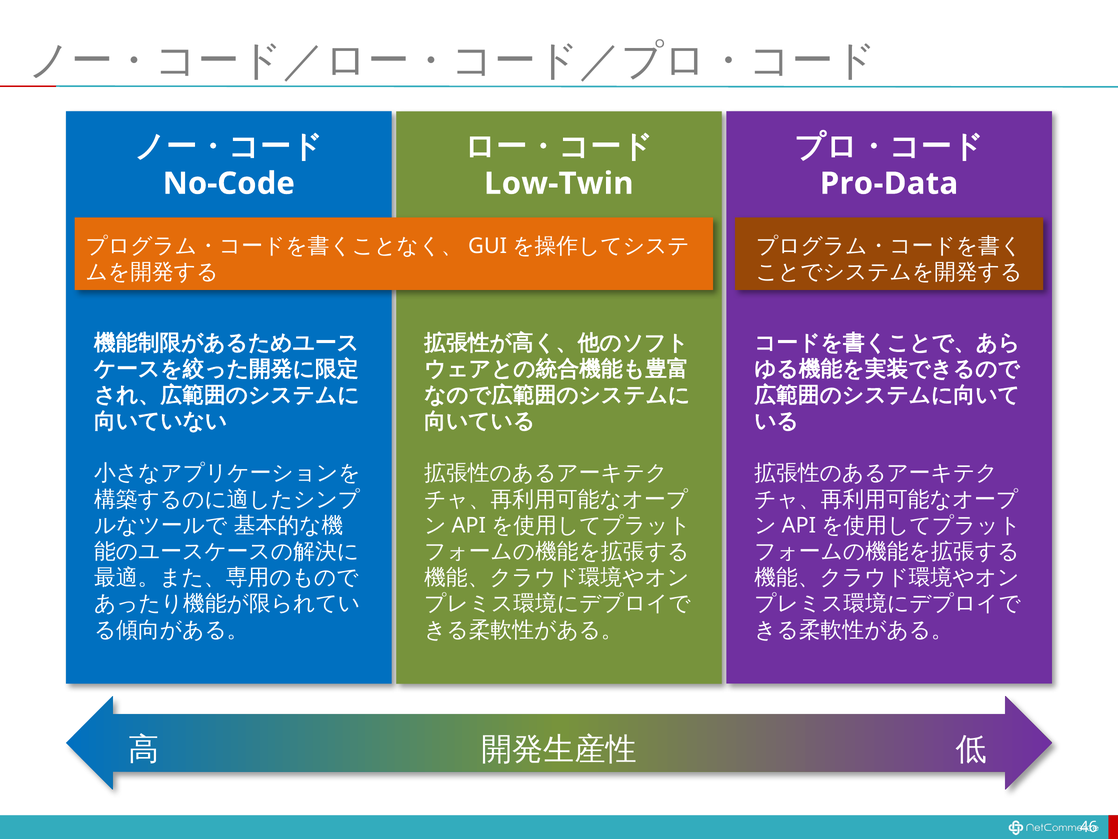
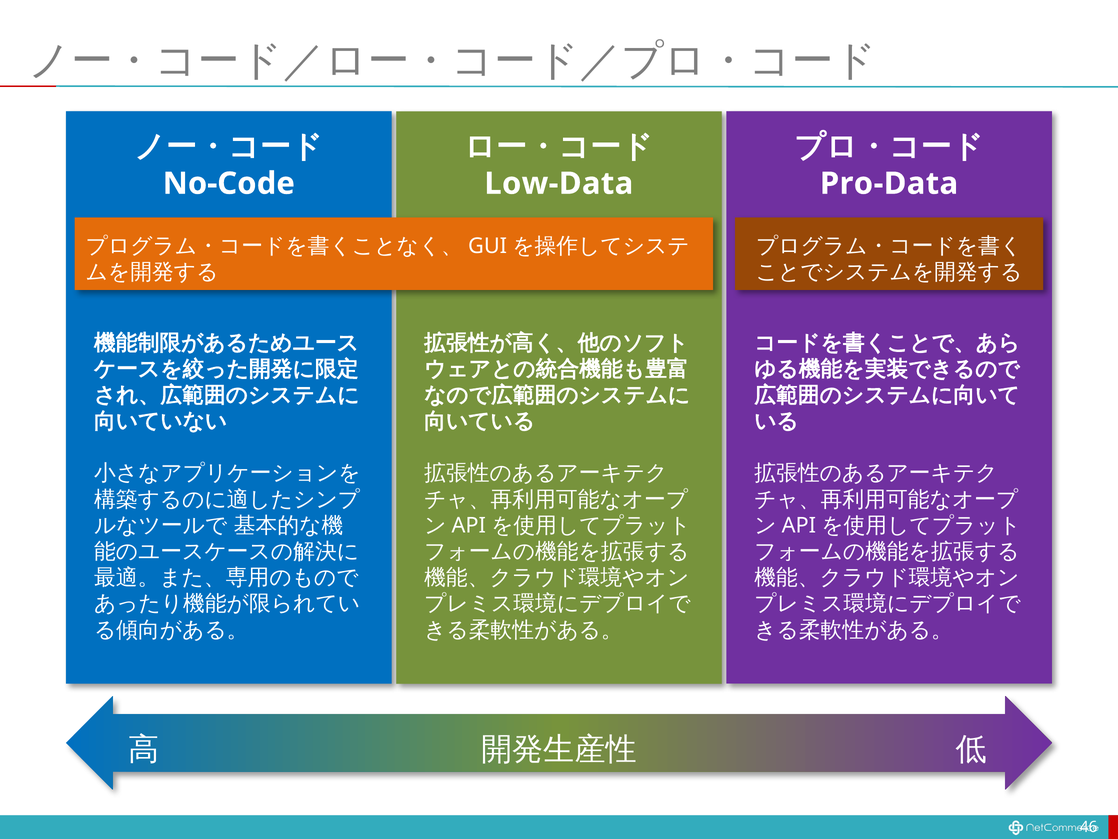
Low-Twin: Low-Twin -> Low-Data (559, 183)
